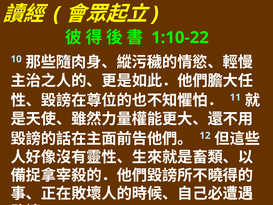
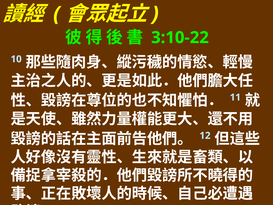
1:10-22: 1:10-22 -> 3:10-22 (180, 38)
